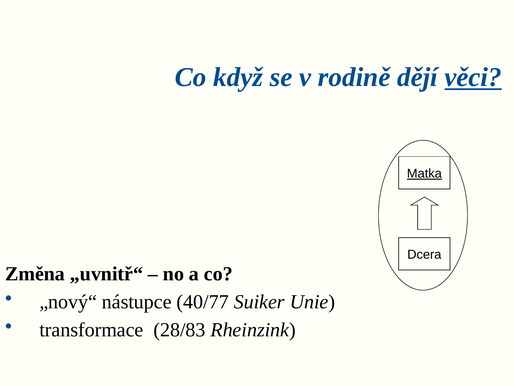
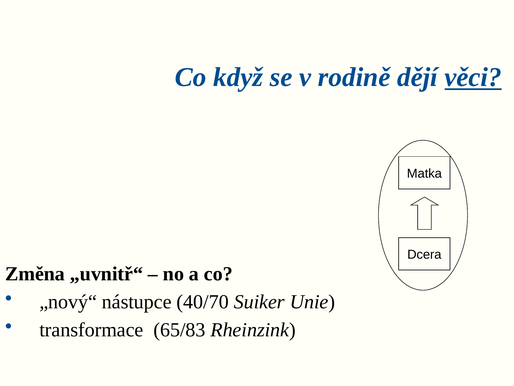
Matka underline: present -> none (424, 173)
40/77: 40/77 -> 40/70 (203, 301)
28/83: 28/83 -> 65/83 (180, 330)
